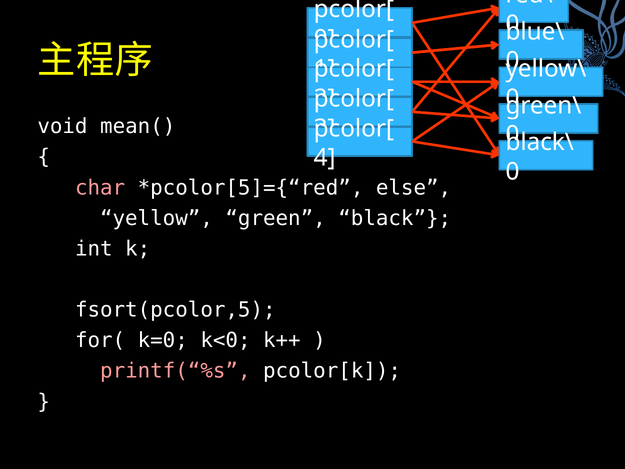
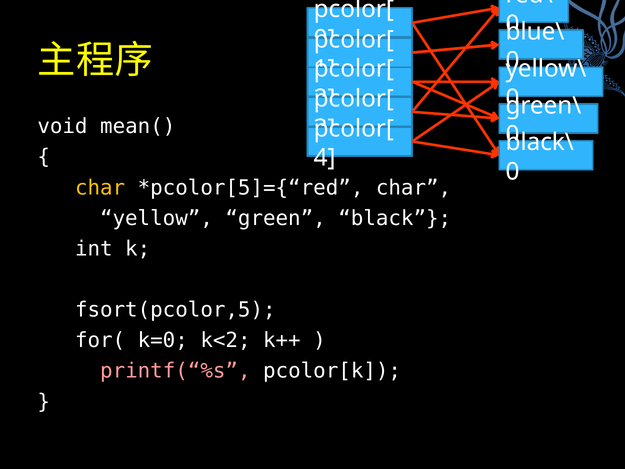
char colour: pink -> yellow (100, 188)
else: else -> char (414, 188)
k<0: k<0 -> k<2 (225, 340)
